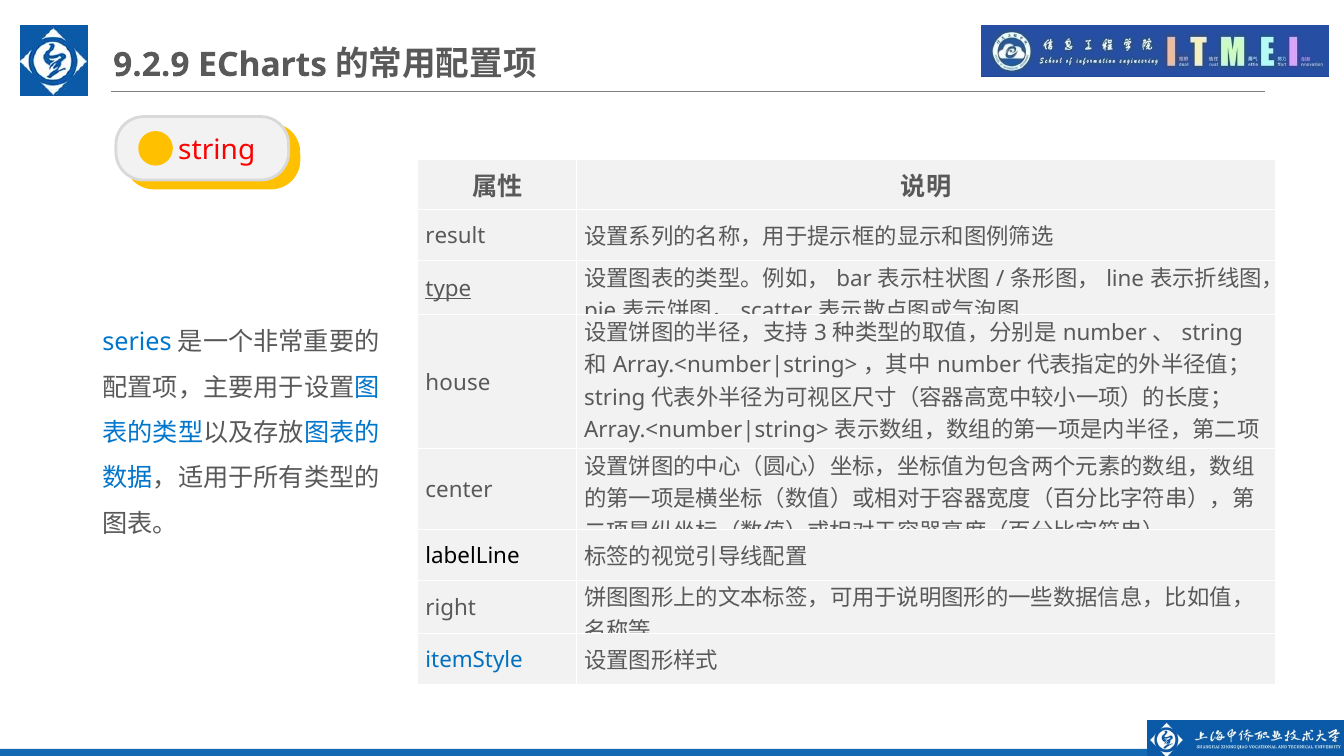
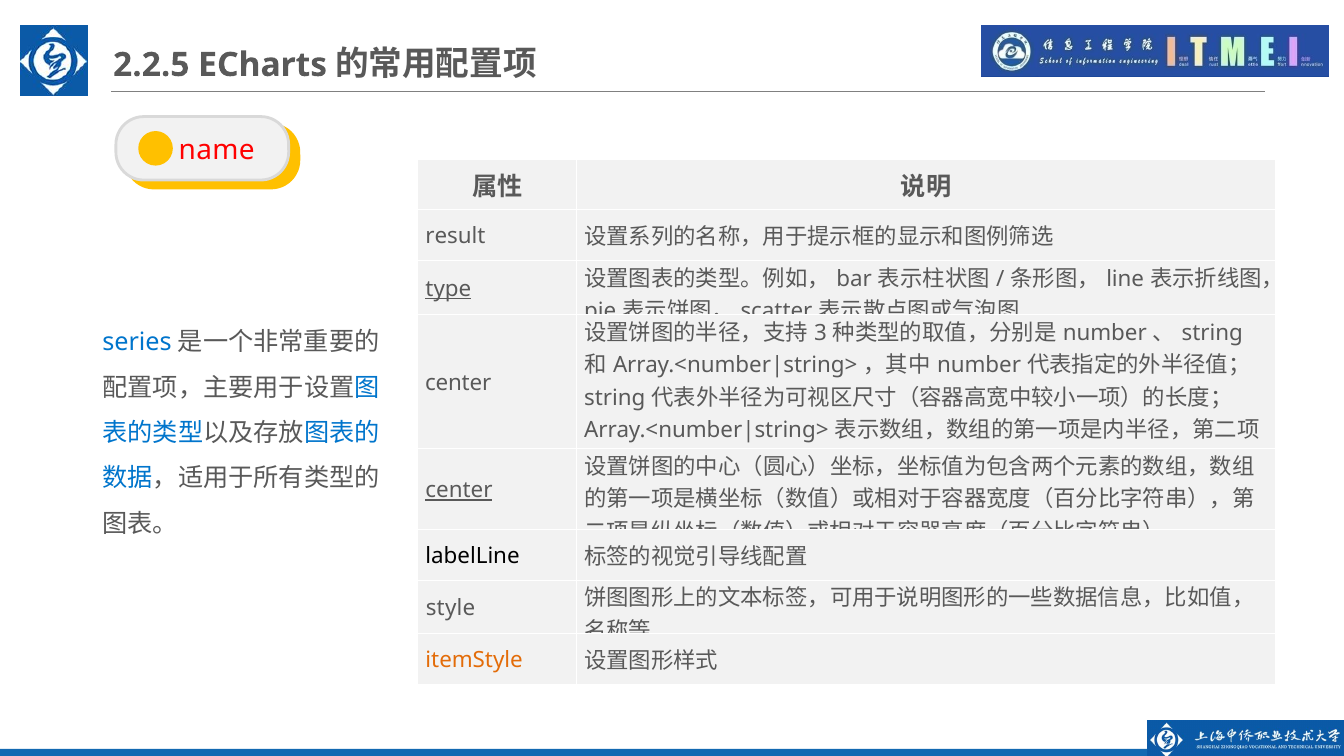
9.2.9: 9.2.9 -> 2.2.5 (151, 65)
string: string -> name (217, 150)
house: house -> center (458, 383)
center underline: none -> present (459, 490)
right: right -> style (451, 608)
itemStyle colour: blue -> orange (474, 661)
